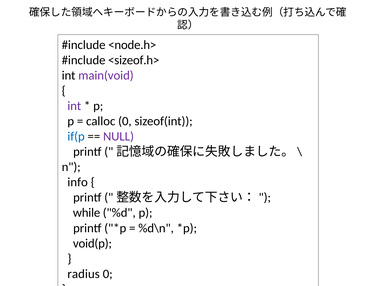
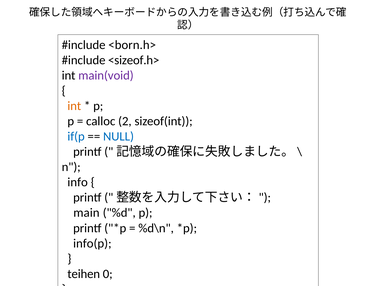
<node.h>: <node.h> -> <born.h> (132, 45)
int colour: purple -> orange (74, 106)
calloc 0: 0 -> 2 (125, 121)
NULL colour: purple -> blue (119, 136)
while: while -> main (86, 213)
void(p: void(p -> info(p (92, 243)
radius: radius -> teihen (84, 274)
